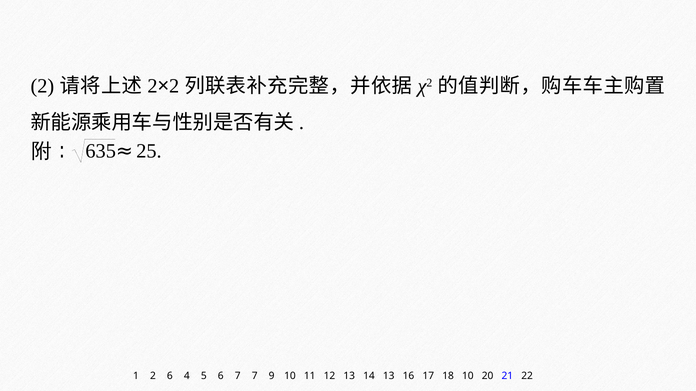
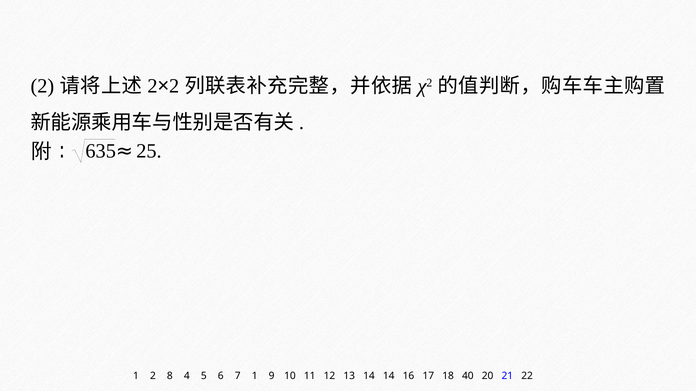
2 6: 6 -> 8 (170, 376)
7 7: 7 -> 1 (255, 376)
14 13: 13 -> 14 (389, 376)
18 10: 10 -> 40 (468, 376)
